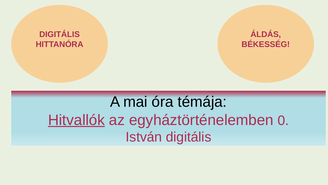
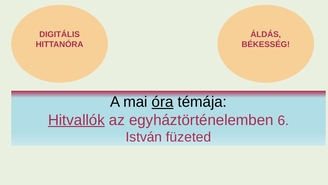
óra underline: none -> present (163, 102)
0: 0 -> 6 (283, 120)
István digitális: digitális -> füzeted (189, 137)
